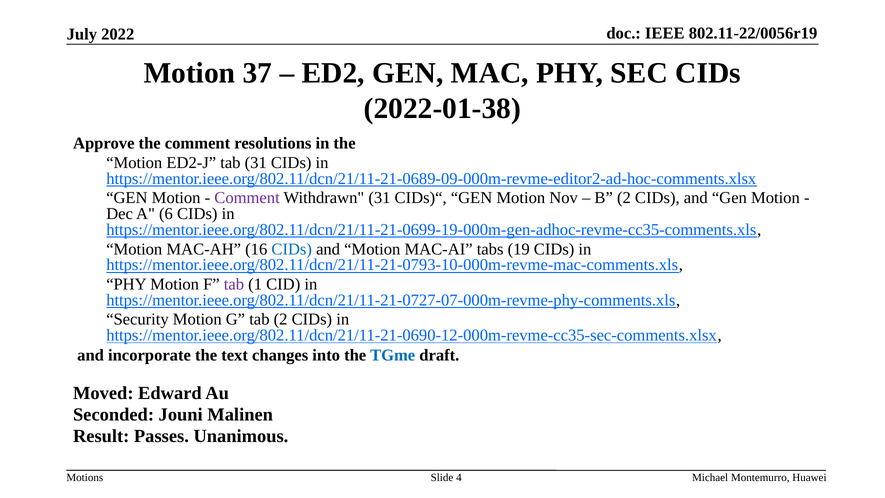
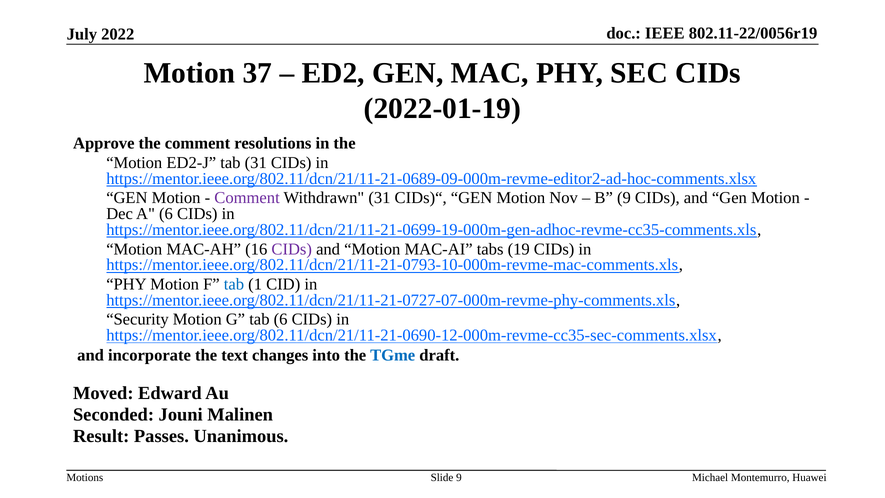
2022-01-38: 2022-01-38 -> 2022-01-19 (442, 108)
B 2: 2 -> 9 (624, 198)
CIDs colour: blue -> purple (292, 249)
tab colour: purple -> blue (234, 284)
tab 2: 2 -> 6 (281, 319)
Slide 4: 4 -> 9 (459, 477)
